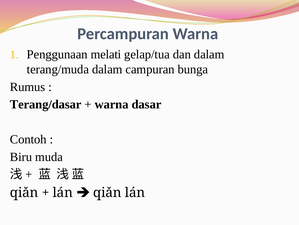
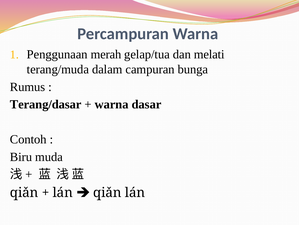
melati: melati -> merah (106, 54)
dan dalam: dalam -> melati (209, 54)
